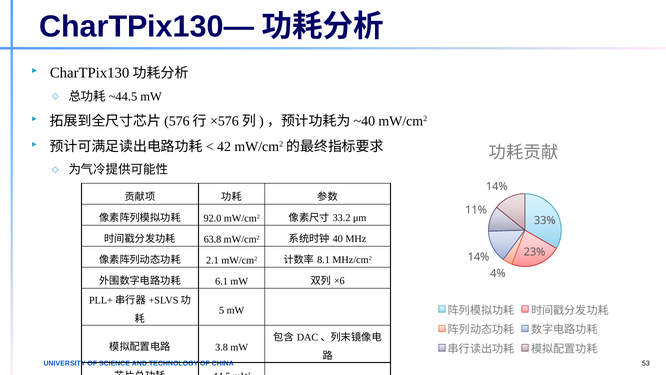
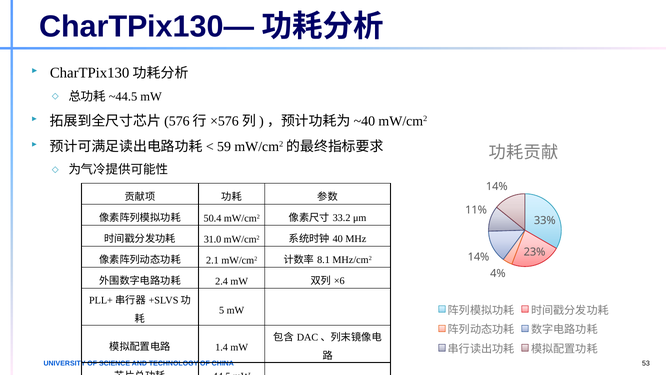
42: 42 -> 59 (224, 146)
92.0: 92.0 -> 50.4 (212, 218)
63.8: 63.8 -> 31.0 (213, 239)
6.1: 6.1 -> 2.4 (222, 281)
3.8: 3.8 -> 1.4 (222, 347)
